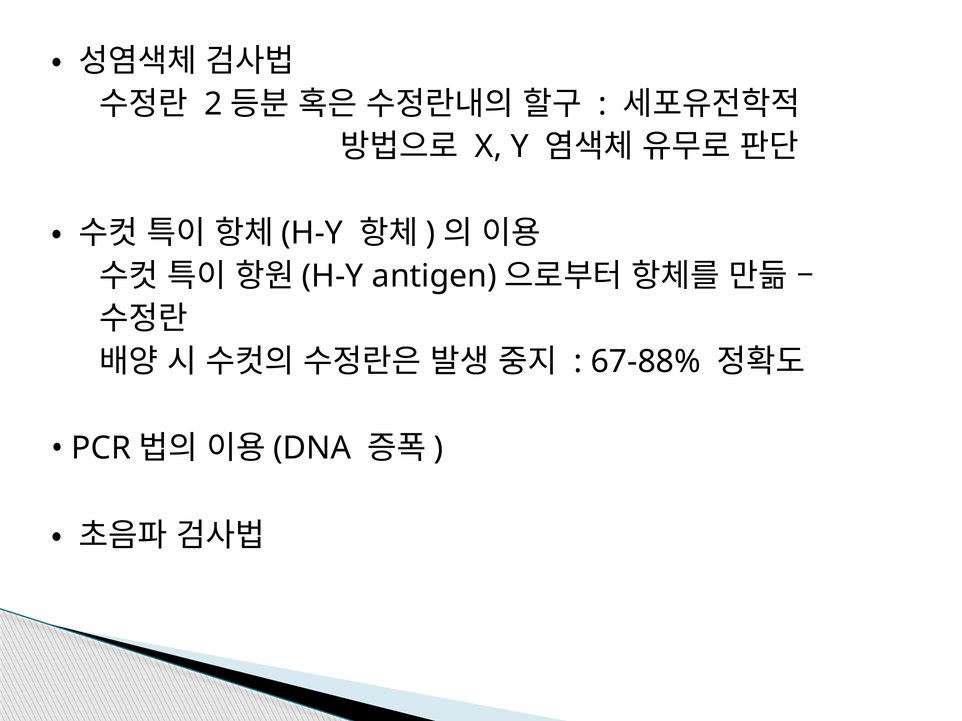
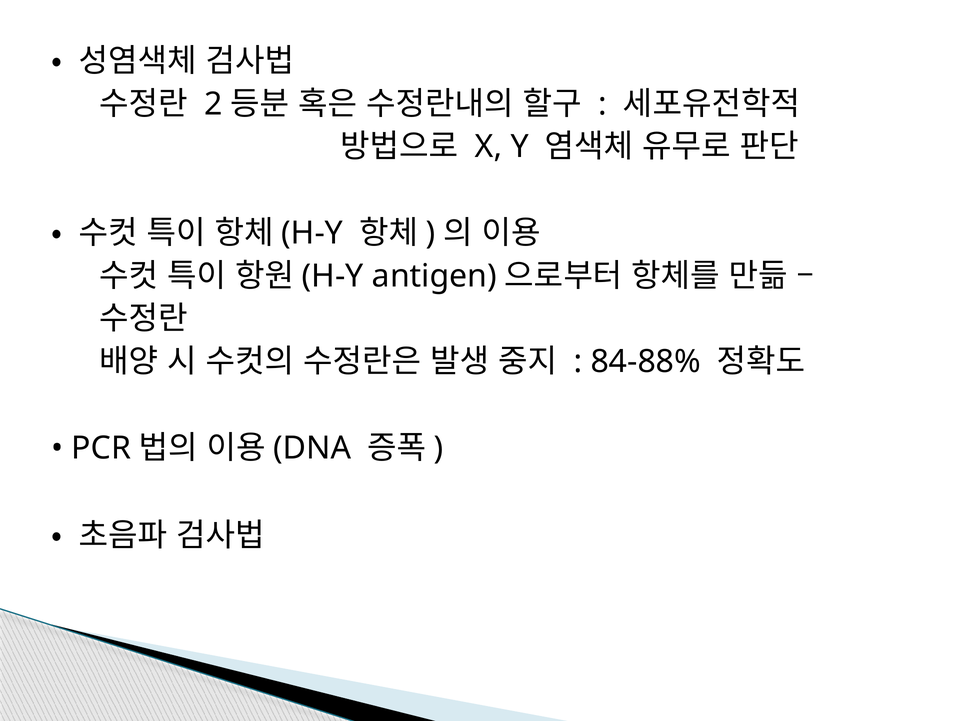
67-88%: 67-88% -> 84-88% (646, 362)
